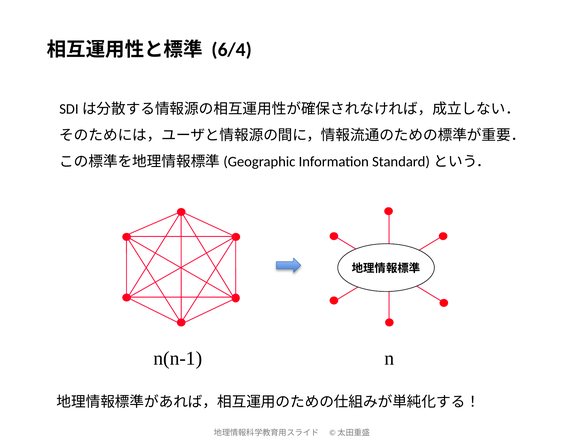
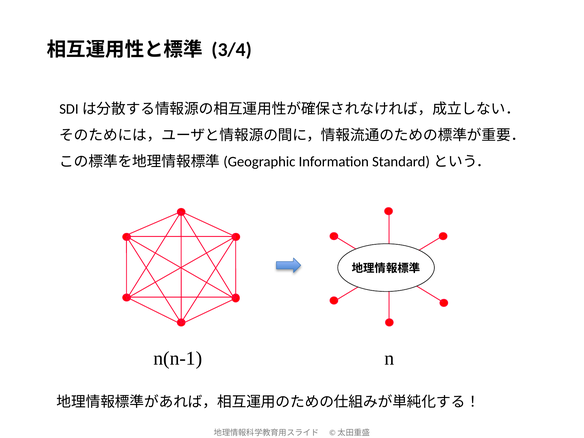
6/4: 6/4 -> 3/4 (232, 50)
